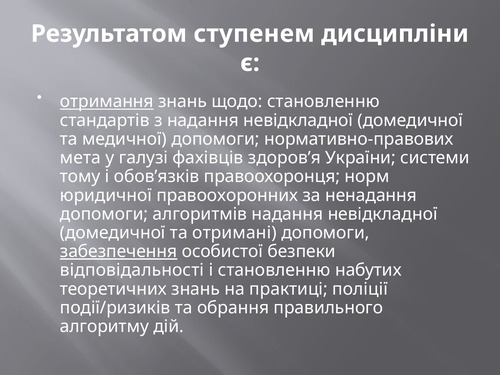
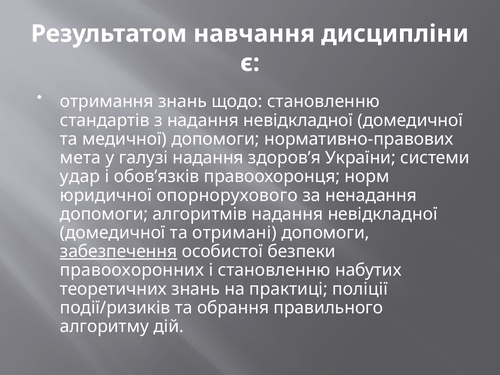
ступенем: ступенем -> навчання (254, 34)
отримання underline: present -> none (107, 102)
галузі фахівців: фахівців -> надання (208, 158)
тому: тому -> удар (80, 177)
правоохоронних: правоохоронних -> опорнорухового (227, 195)
відповідальності: відповідальності -> правоохоронних (132, 270)
